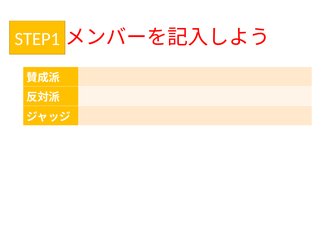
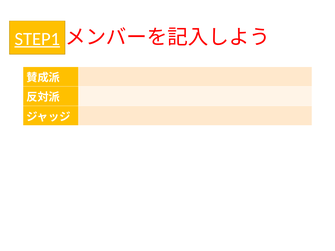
STEP1 underline: none -> present (37, 39)
